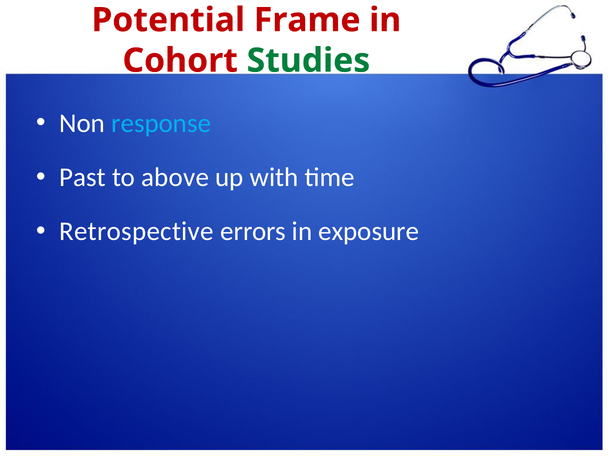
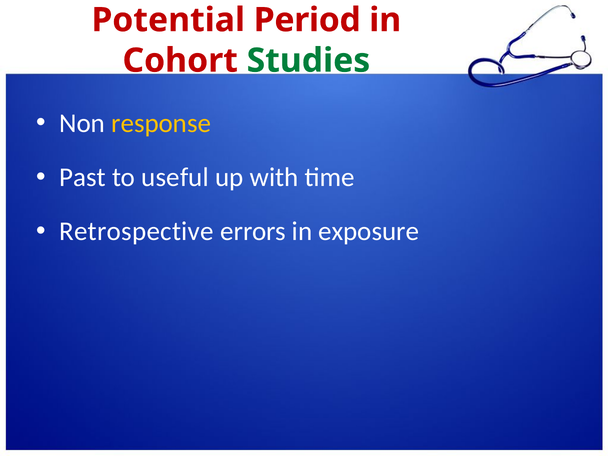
Frame: Frame -> Period (307, 20)
response colour: light blue -> yellow (161, 123)
above: above -> useful (175, 178)
